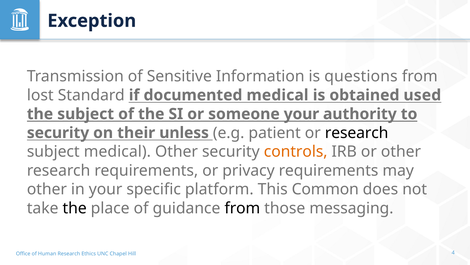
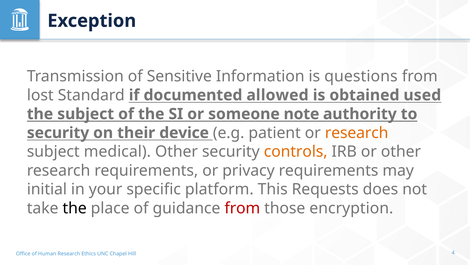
documented medical: medical -> allowed (278, 95)
someone your: your -> note (301, 114)
unless: unless -> device (184, 133)
research colour: black -> orange (357, 133)
other: other -> initial (47, 189)
Common: Common -> Requests (325, 189)
from colour: black -> red (242, 208)
messaging: messaging -> encryption (351, 208)
